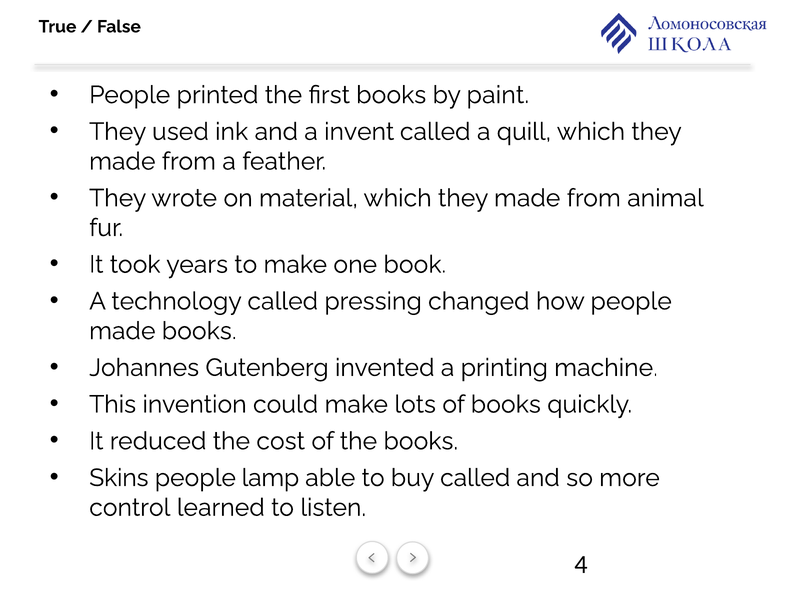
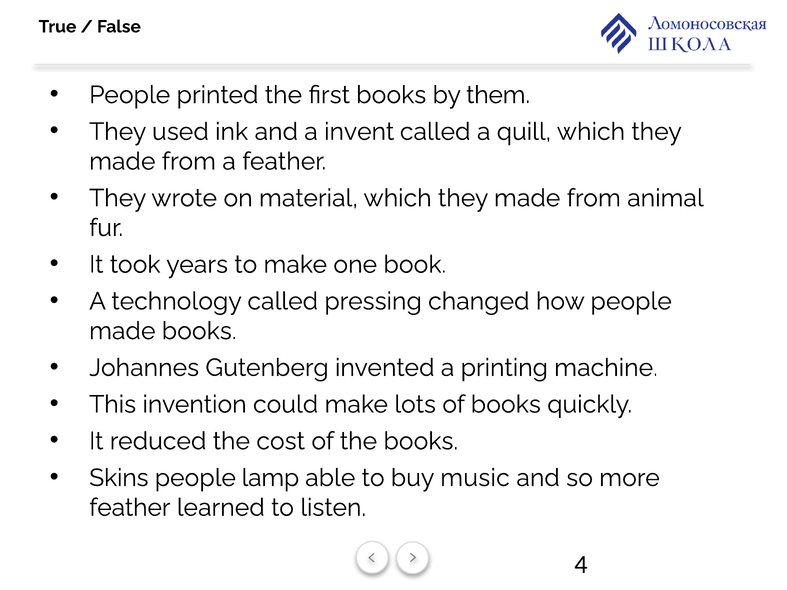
paint: paint -> them (498, 95)
buy called: called -> music (475, 478)
control: control -> feather (130, 508)
